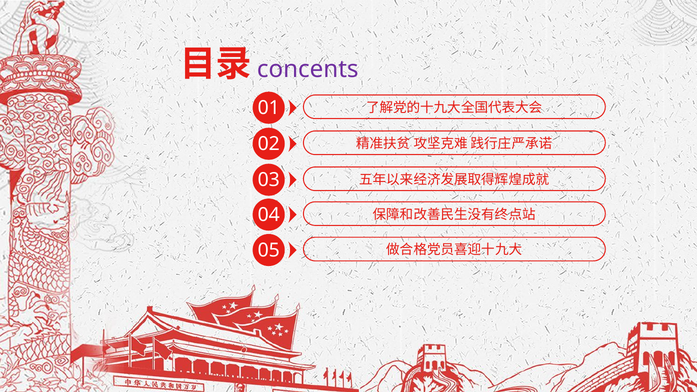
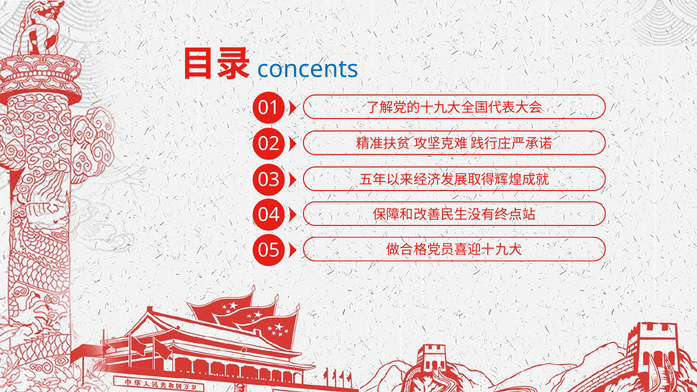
concents colour: purple -> blue (308, 70)
